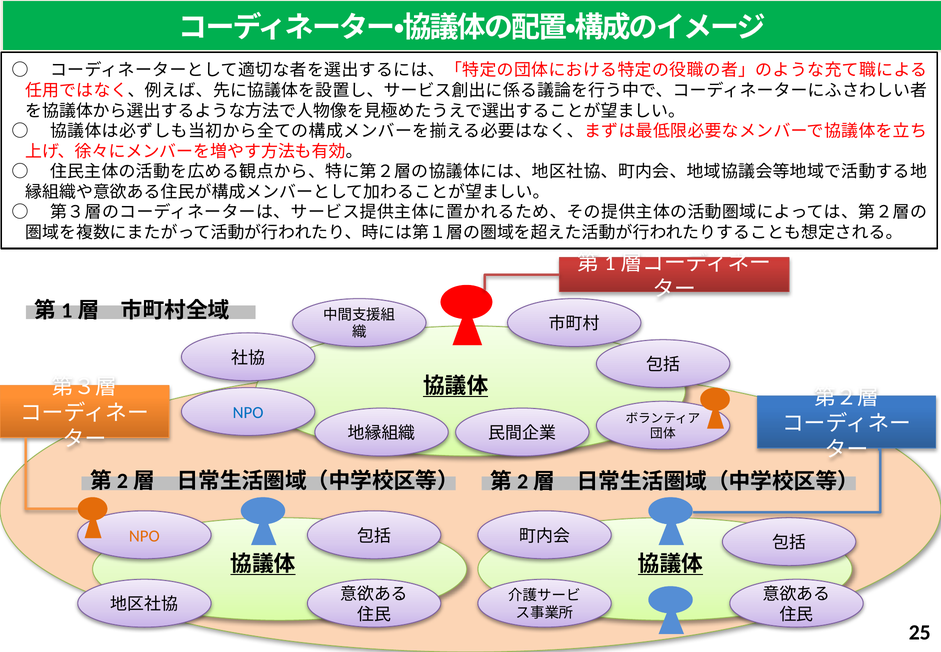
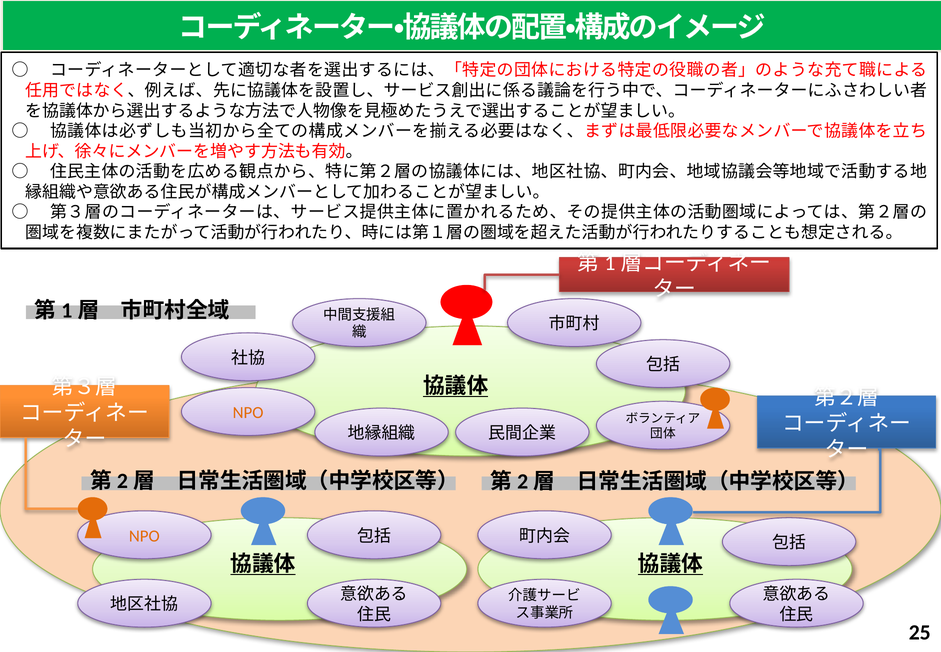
NPO colour: blue -> orange (248, 412)
